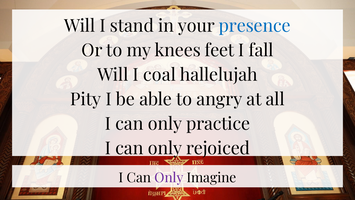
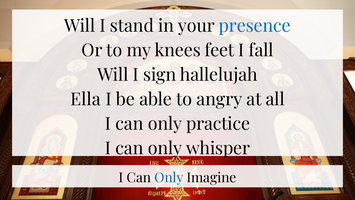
coal: coal -> sign (160, 75)
Pity: Pity -> Ella (86, 99)
rejoiced: rejoiced -> whisper (218, 148)
Only colour: purple -> blue (169, 178)
